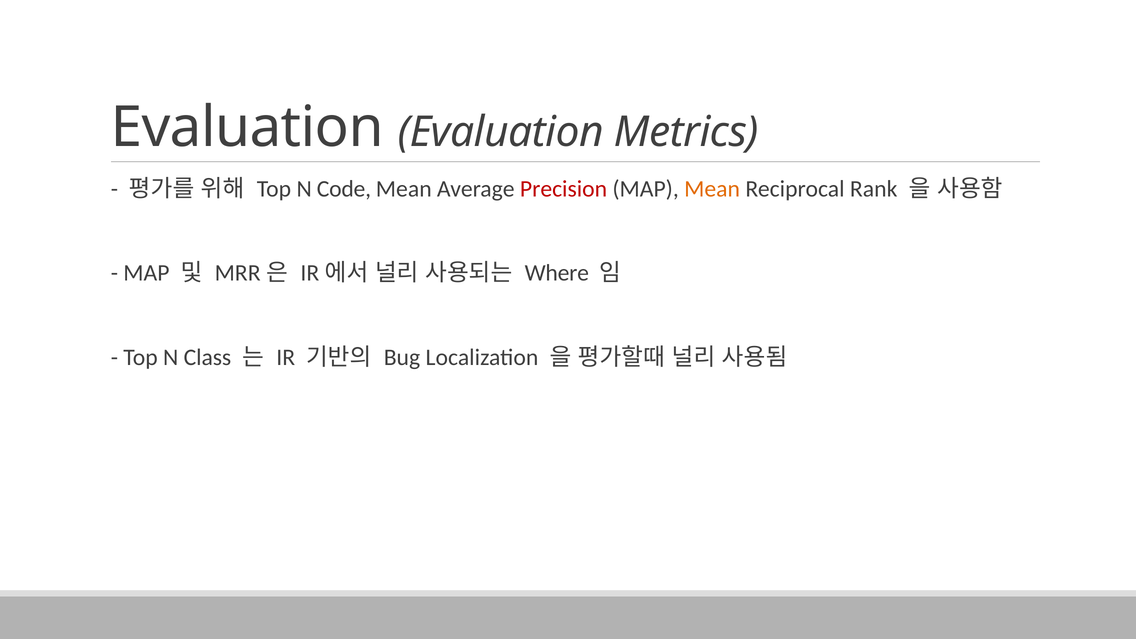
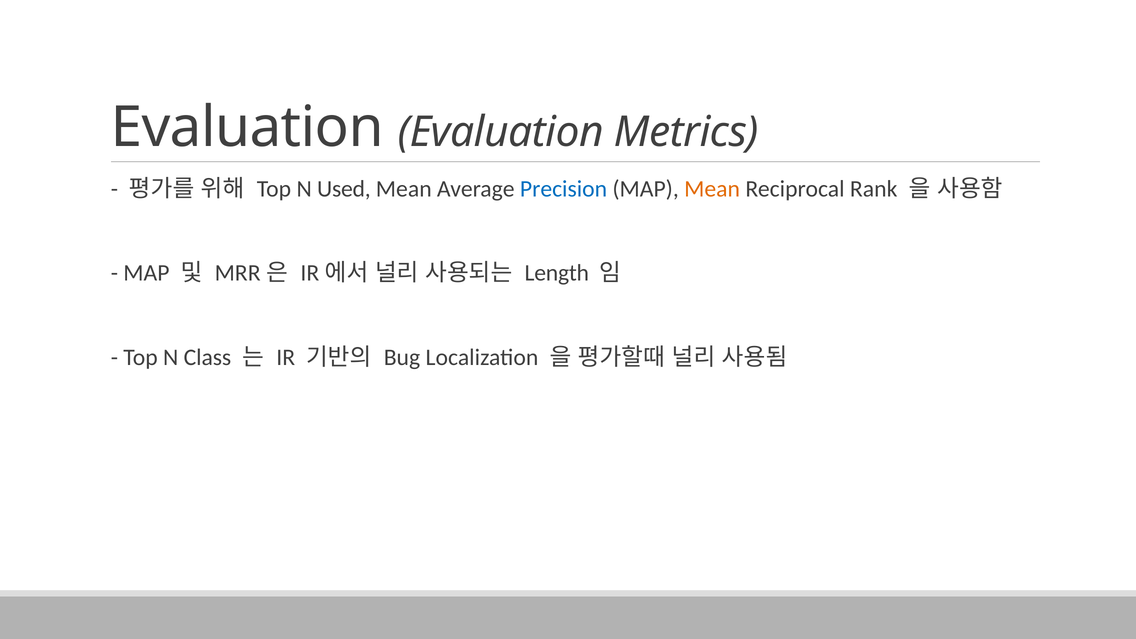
Code: Code -> Used (344, 189)
Precision colour: red -> blue (564, 189)
Where: Where -> Length (557, 273)
